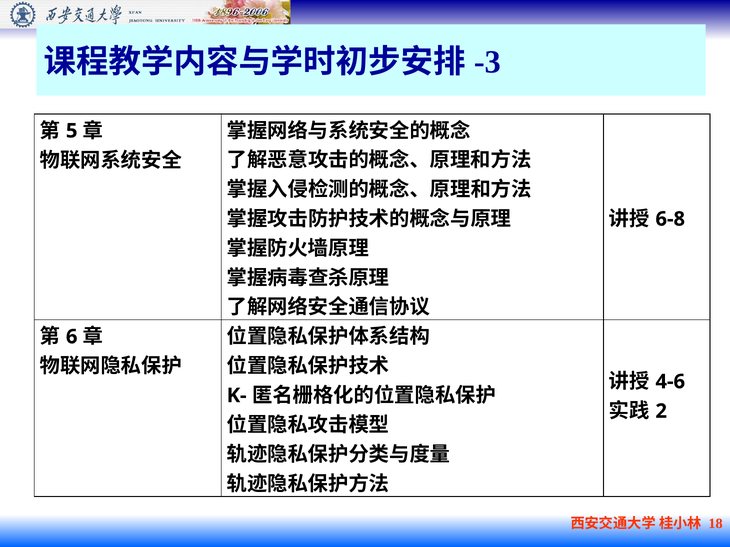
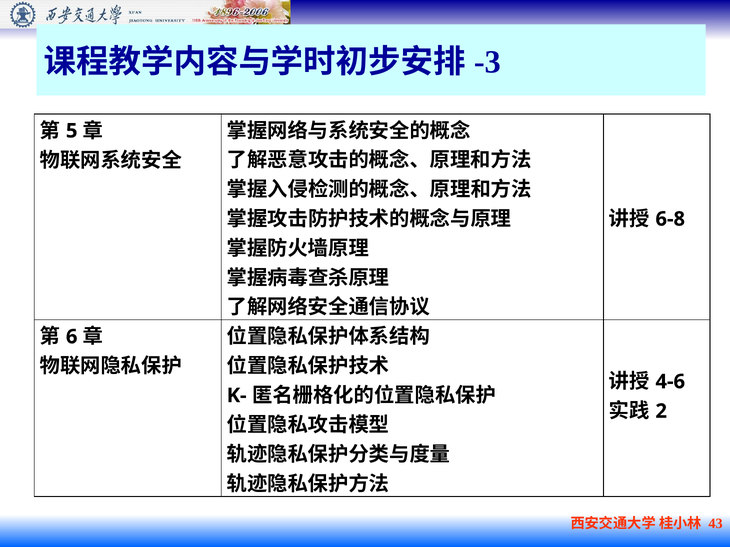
18: 18 -> 43 (716, 524)
